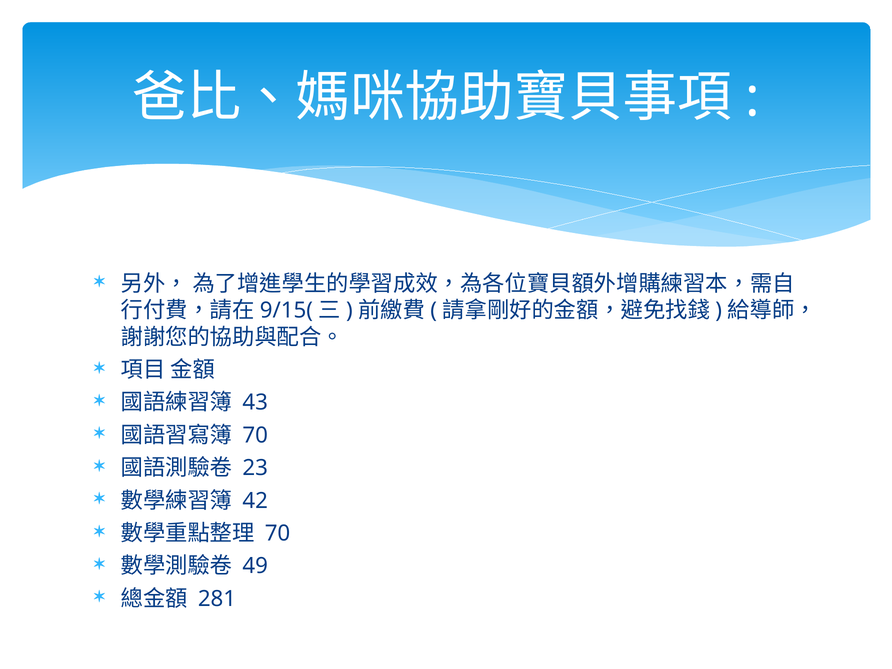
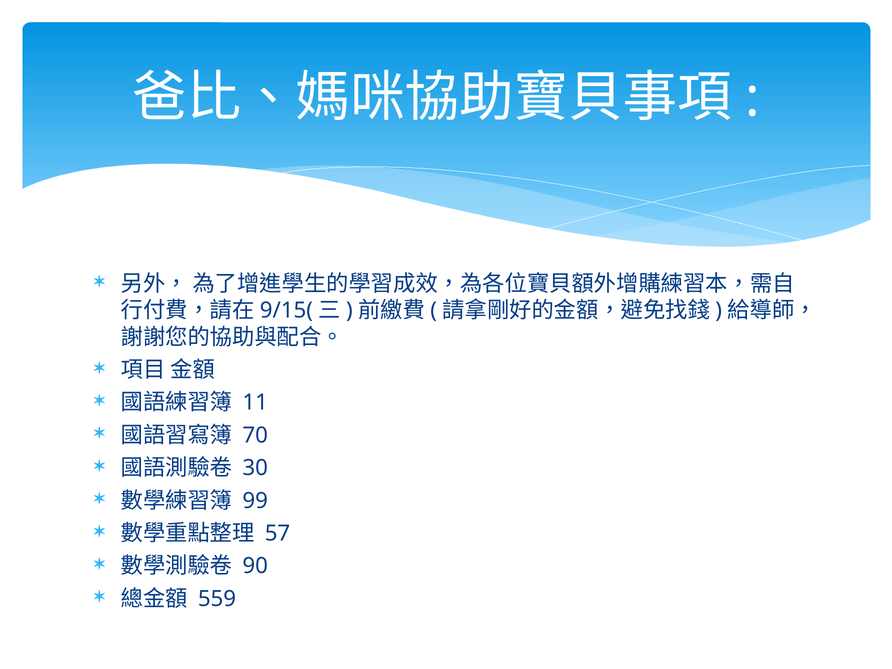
43: 43 -> 11 (255, 403)
23: 23 -> 30 (255, 468)
42: 42 -> 99 (255, 501)
70: 70 -> 57 (278, 533)
49: 49 -> 90 (255, 566)
281: 281 -> 559 (217, 599)
